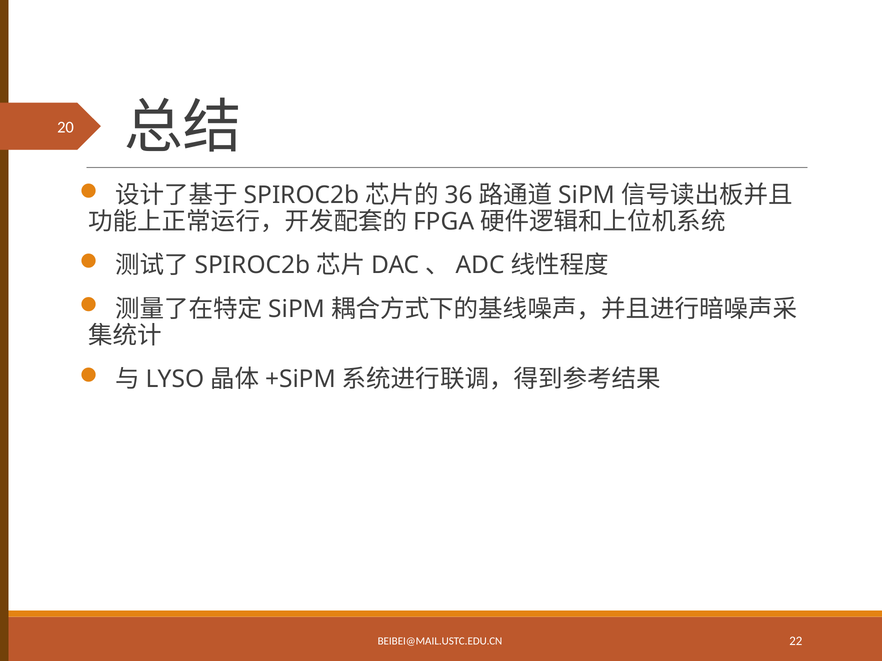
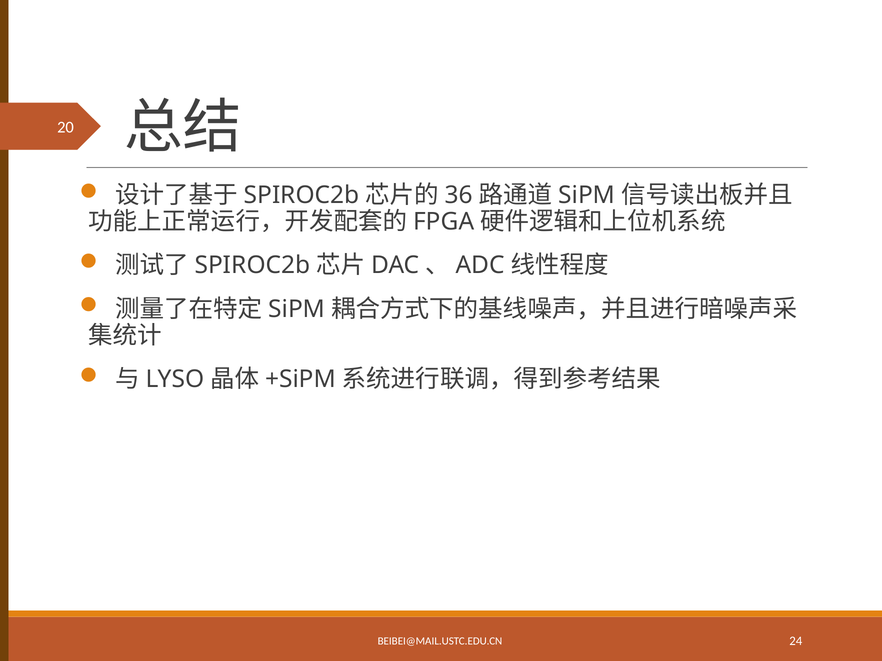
22: 22 -> 24 (796, 641)
